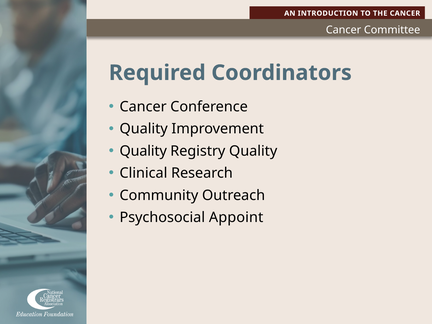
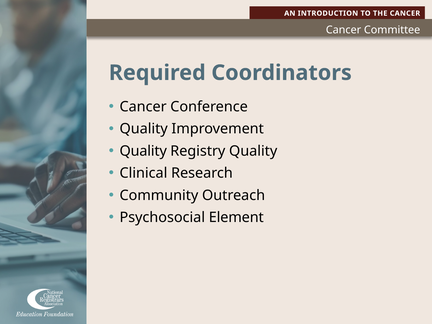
Appoint: Appoint -> Element (236, 217)
